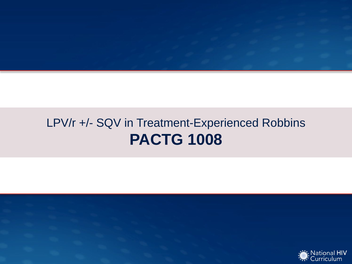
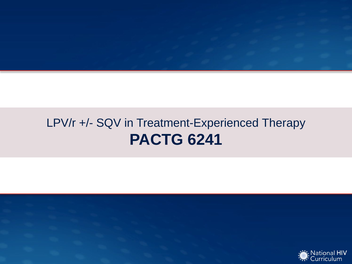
Robbins: Robbins -> Therapy (284, 123)
1008: 1008 -> 6241 (205, 140)
